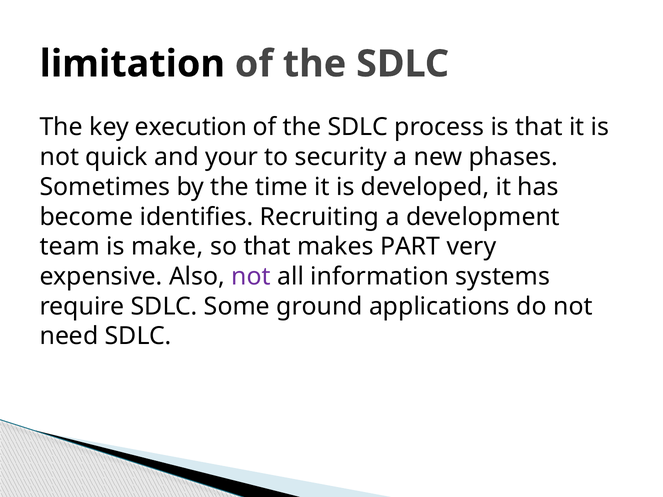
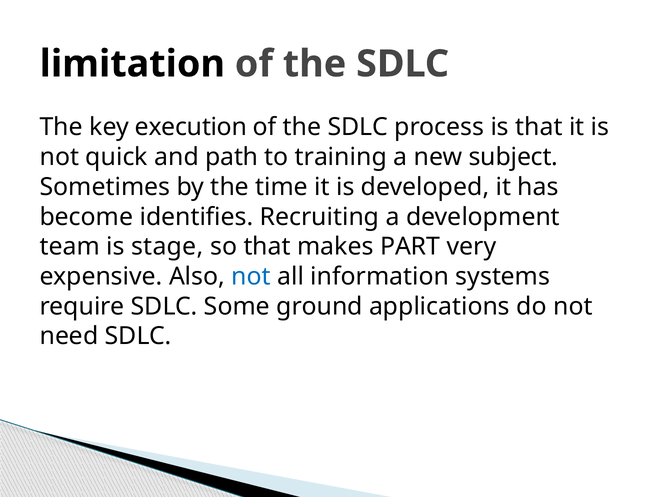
your: your -> path (232, 157)
security: security -> training (341, 157)
phases: phases -> subject (513, 157)
make: make -> stage (167, 247)
not colour: purple -> blue (251, 277)
